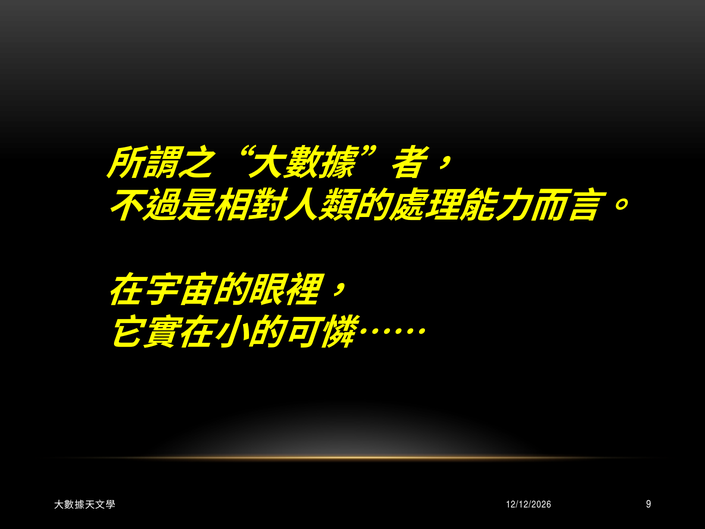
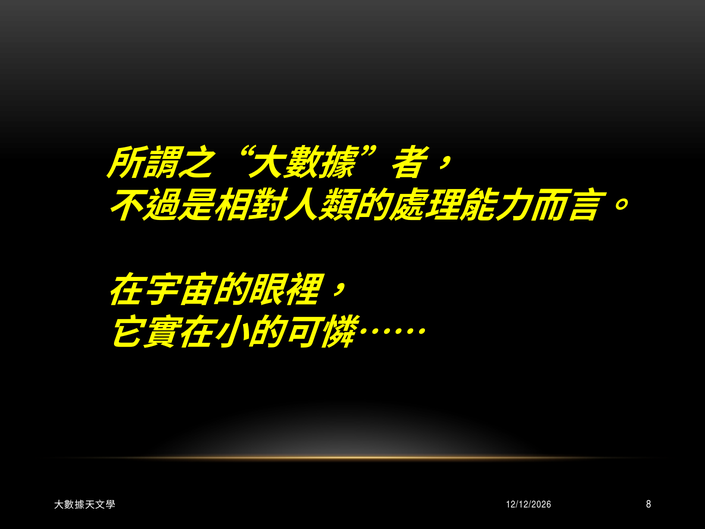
9: 9 -> 8 (649, 504)
